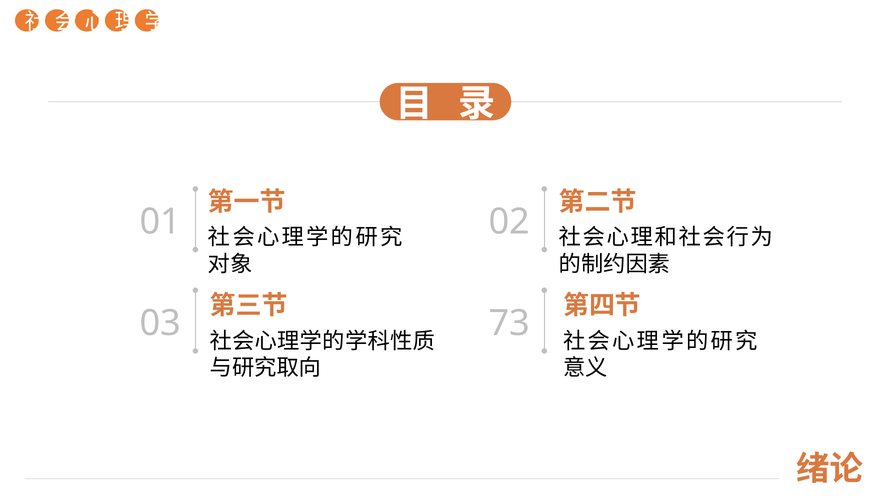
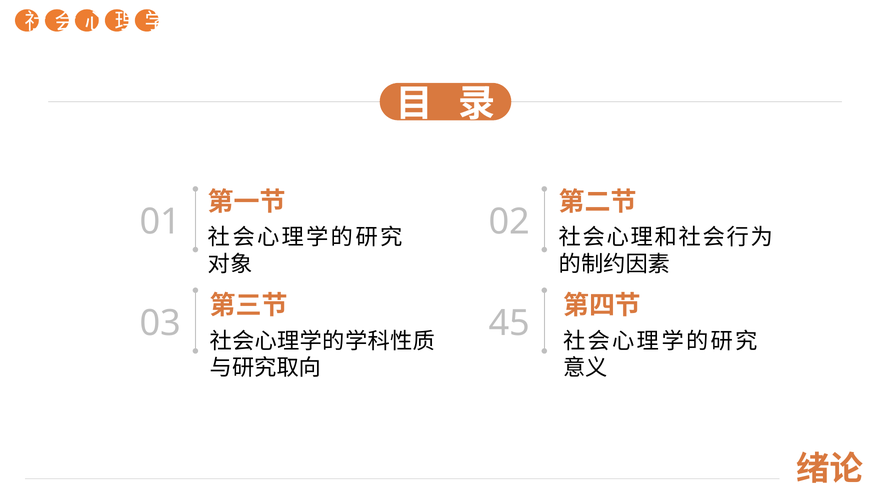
73: 73 -> 45 (509, 323)
